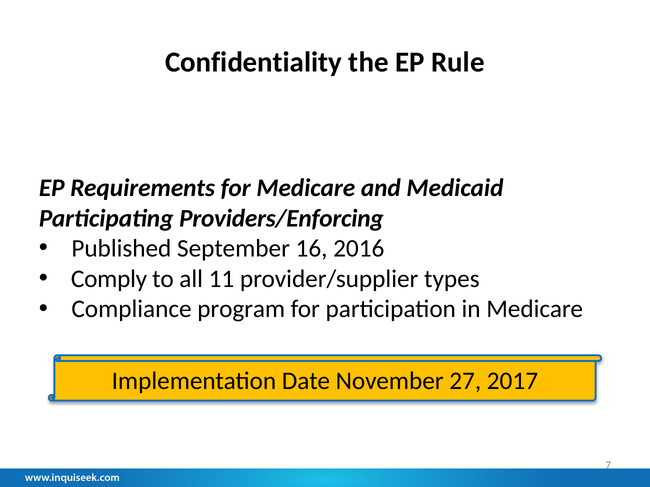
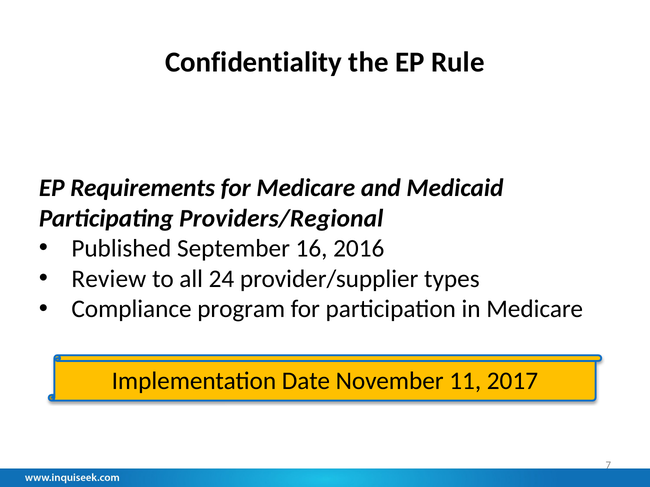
Providers/Enforcing: Providers/Enforcing -> Providers/Regional (281, 218)
Comply: Comply -> Review (109, 279)
11: 11 -> 24 (221, 279)
27: 27 -> 11 (465, 381)
